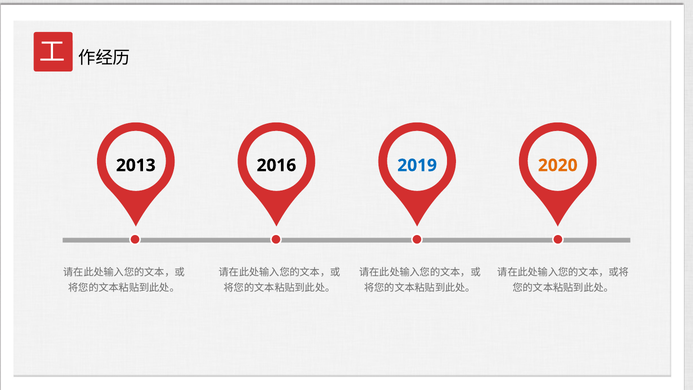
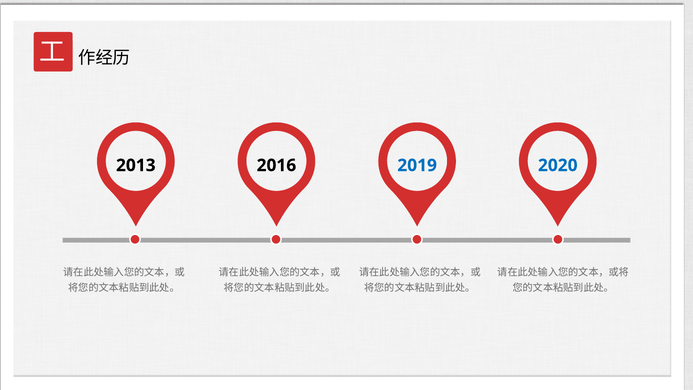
2020 colour: orange -> blue (558, 165)
